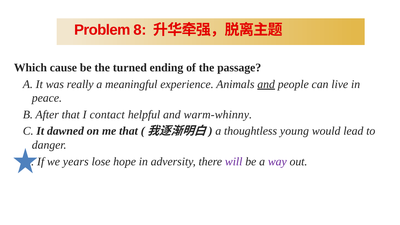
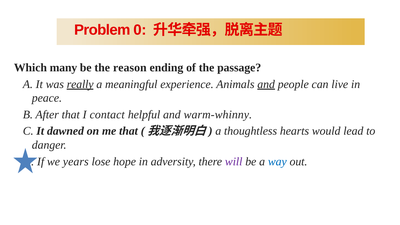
8: 8 -> 0 (140, 30)
cause: cause -> many (63, 68)
turned: turned -> reason (130, 68)
really underline: none -> present (80, 84)
young: young -> hearts (295, 131)
way colour: purple -> blue (277, 162)
